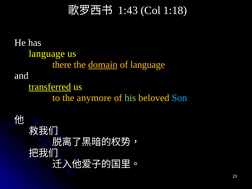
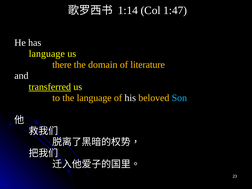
1:43: 1:43 -> 1:14 (128, 10)
1:18: 1:18 -> 1:47 (175, 10)
domain underline: present -> none (103, 65)
of language: language -> literature (148, 65)
the anymore: anymore -> language (94, 98)
his colour: light green -> white (130, 98)
